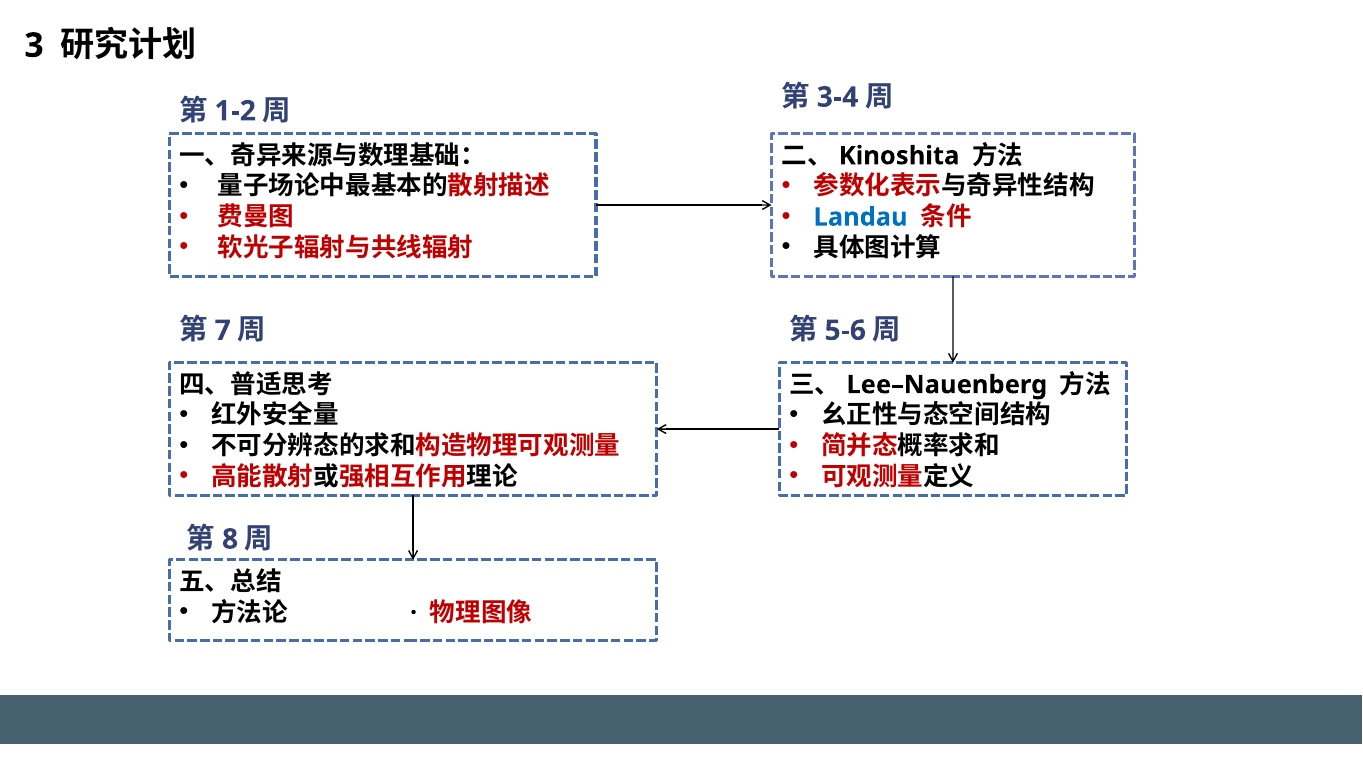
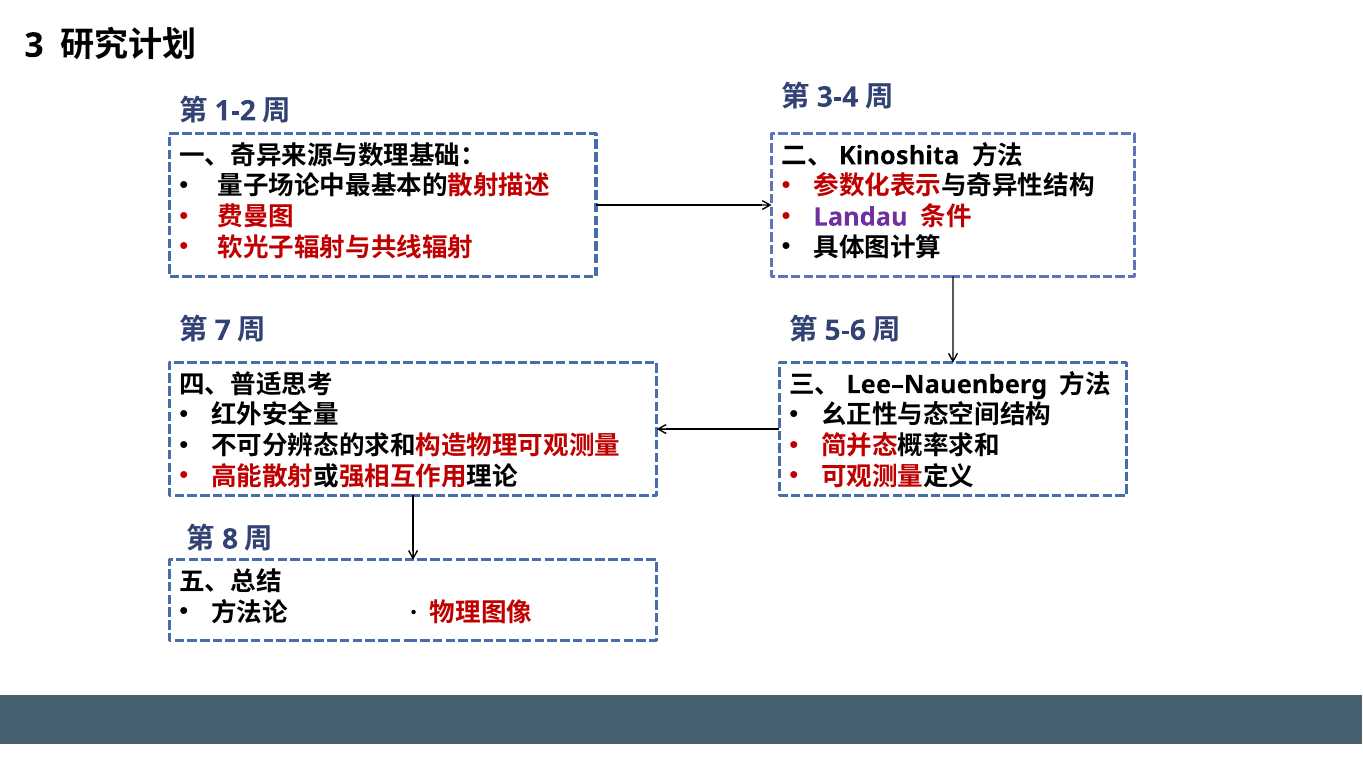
Landau colour: blue -> purple (861, 217)
